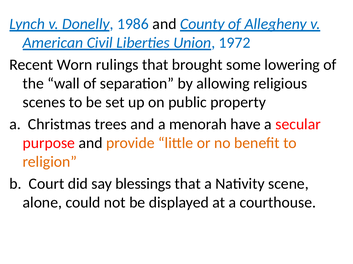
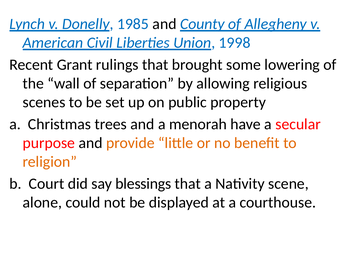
1986: 1986 -> 1985 (133, 24)
1972: 1972 -> 1998 (235, 43)
Worn: Worn -> Grant (75, 65)
